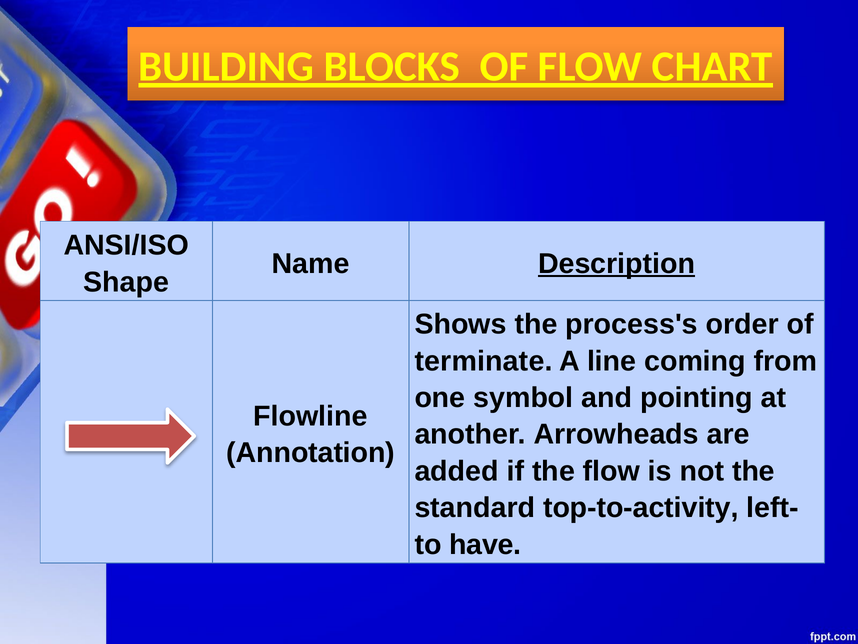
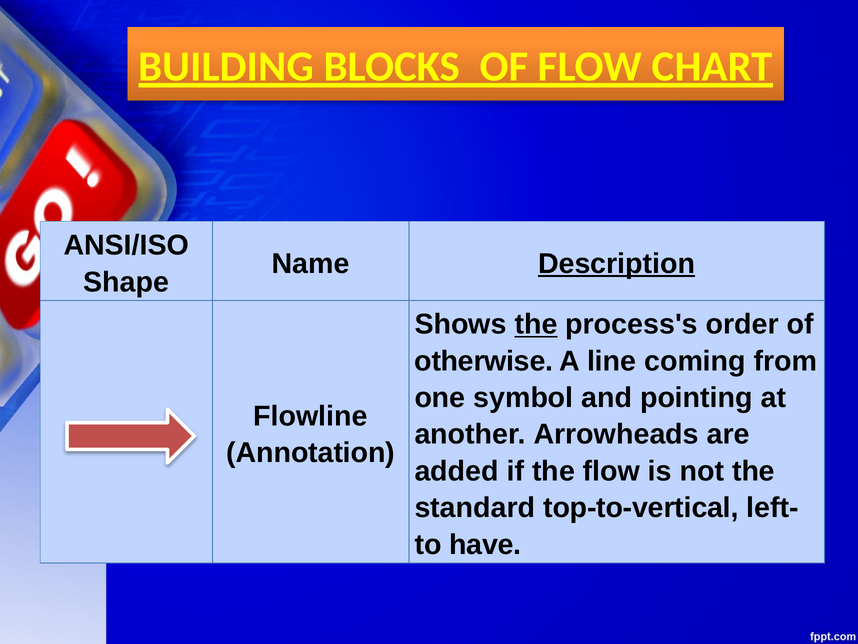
the underline: none -> present (536, 324)
terminate: terminate -> otherwise (484, 361)
top-to-activity: top-to-activity -> top-to-vertical (641, 507)
